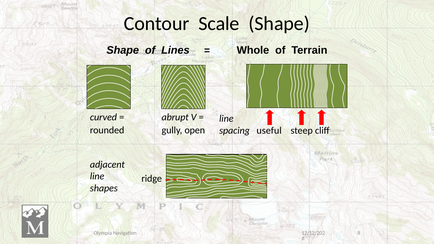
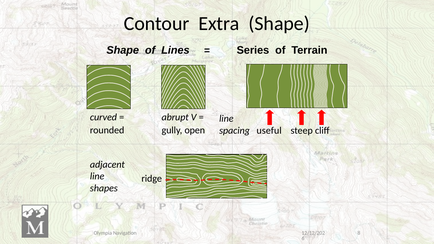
Scale: Scale -> Extra (219, 24)
Whole: Whole -> Series (253, 50)
